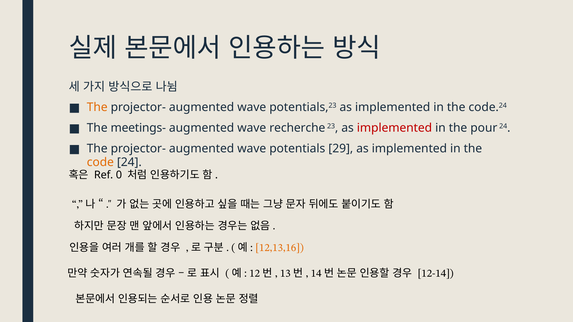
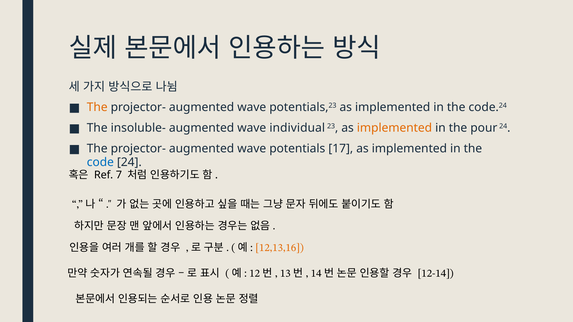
meetings-: meetings- -> insoluble- (138, 128)
recherche: recherche -> individual (297, 128)
implemented colour: red -> orange (394, 128)
29: 29 -> 17 (341, 149)
code colour: orange -> blue (100, 162)
0: 0 -> 7 (119, 175)
